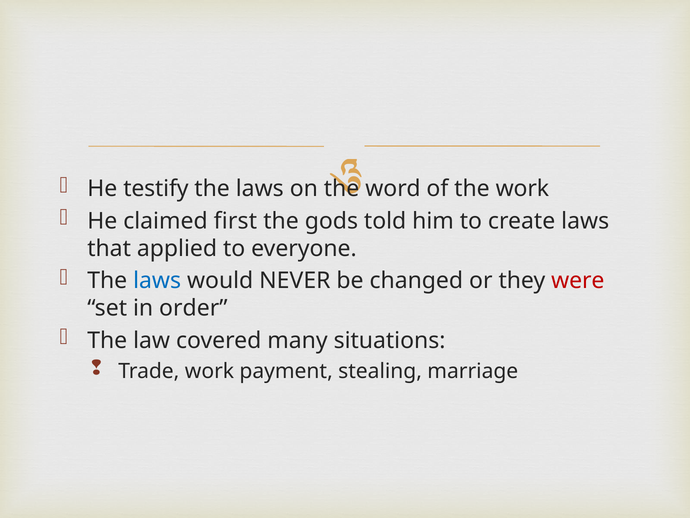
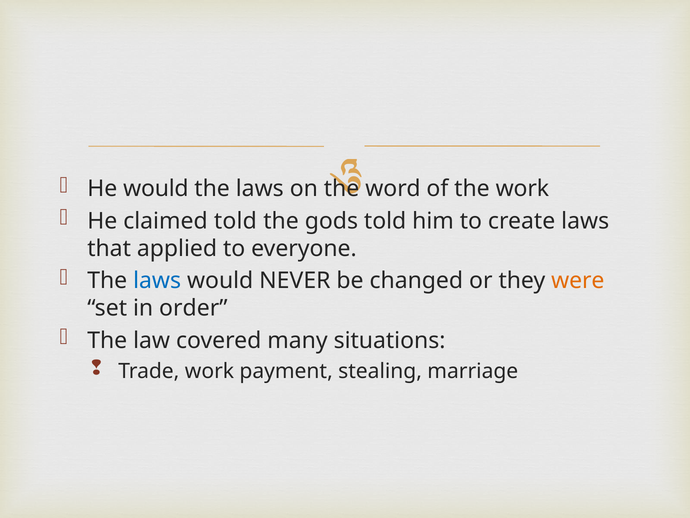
He testify: testify -> would (156, 189)
claimed first: first -> told (235, 221)
were colour: red -> orange (578, 280)
